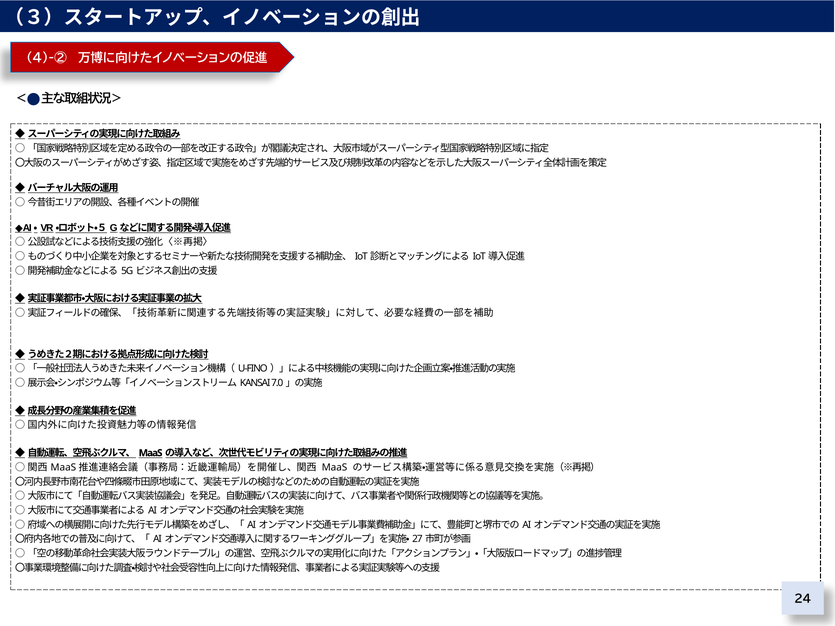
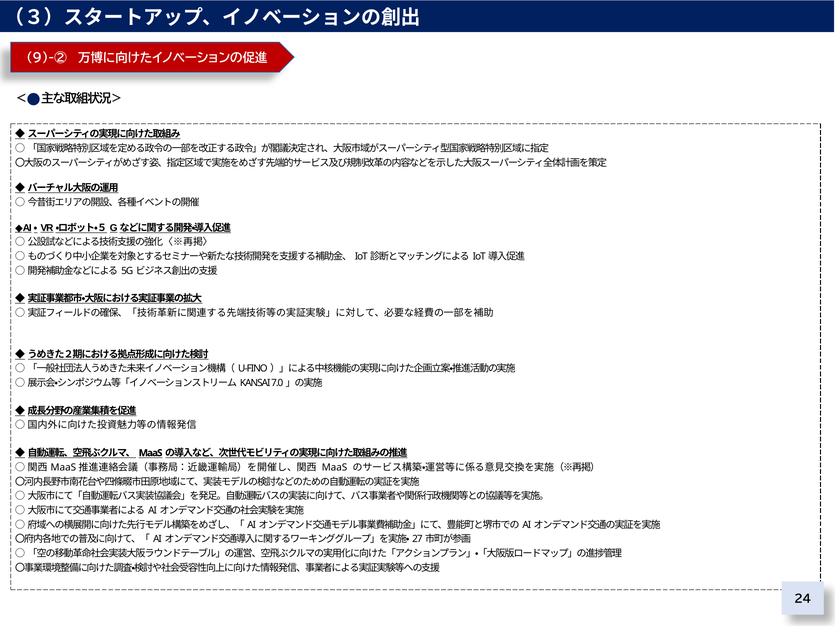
4)-②: 4)-② -> 9)-② (47, 58)
